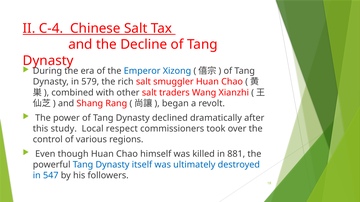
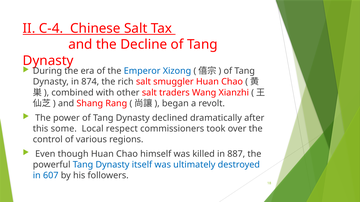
579: 579 -> 874 (90, 82)
study: study -> some (64, 129)
881: 881 -> 887 (236, 154)
547: 547 -> 607 (51, 176)
